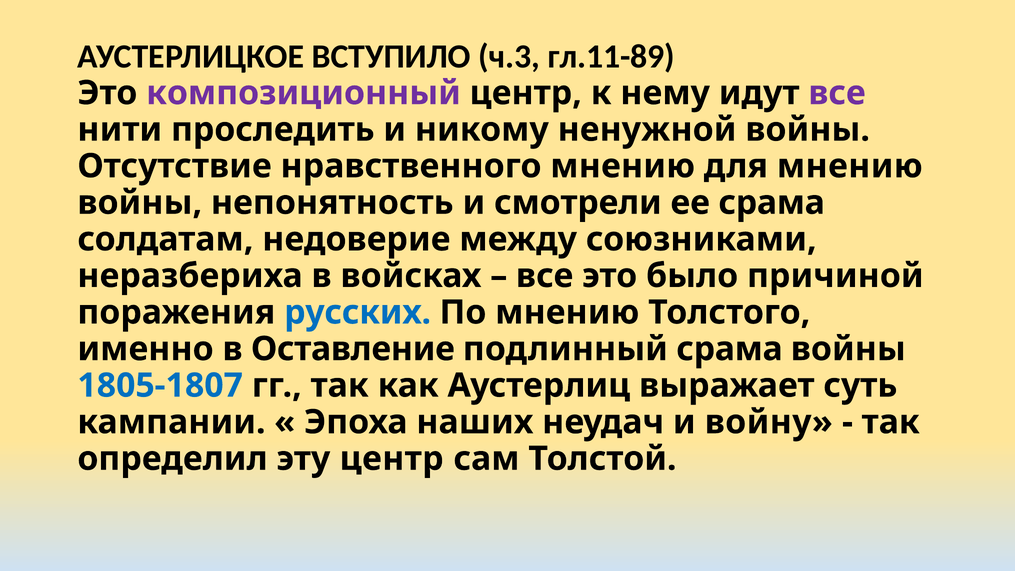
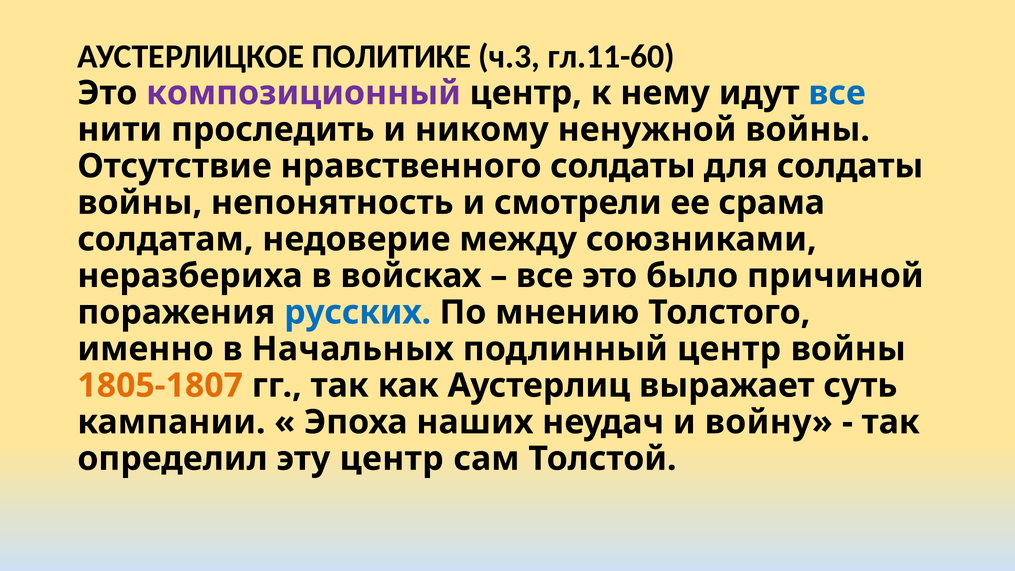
ВСТУПИЛО: ВСТУПИЛО -> ПОЛИТИКЕ (391, 56)
гл.11-89: гл.11-89 -> гл.11-60 (611, 56)
все colour: purple -> blue (837, 93)
нравственного мнению: мнению -> солдаты (623, 166)
для мнению: мнению -> солдаты (850, 166)
Оставление: Оставление -> Начальных (353, 349)
подлинный срама: срама -> центр (729, 349)
1805-1807 colour: blue -> orange (160, 385)
